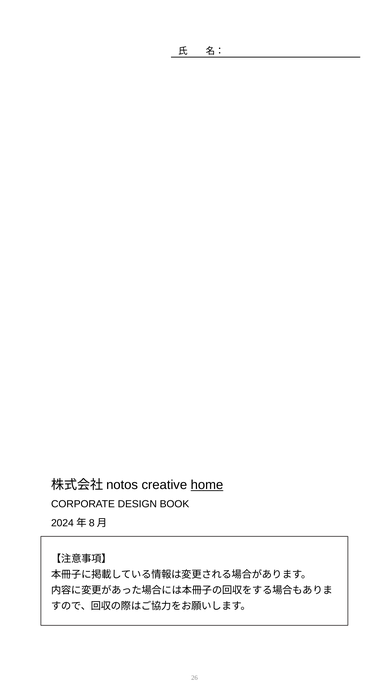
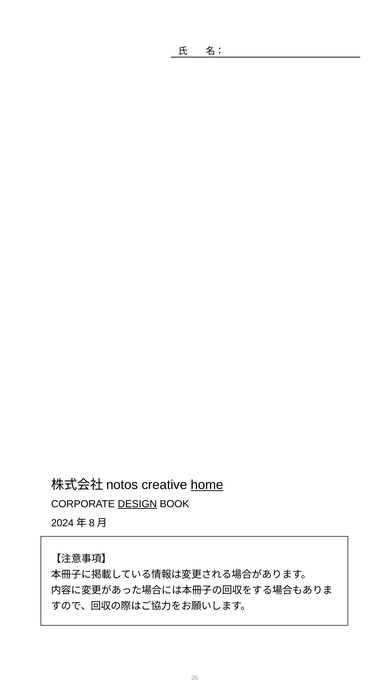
DESIGN underline: none -> present (137, 504)
